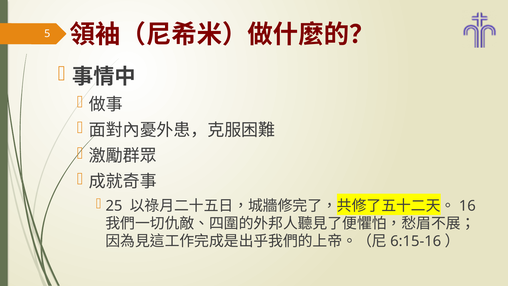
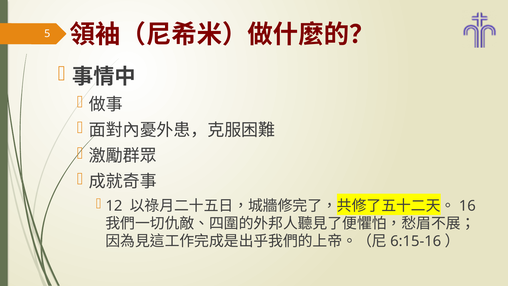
25: 25 -> 12 (114, 206)
